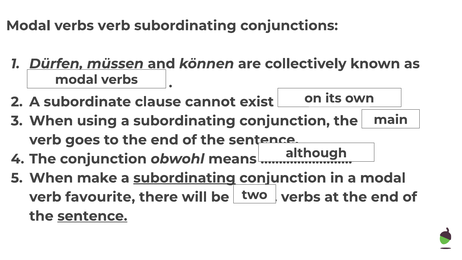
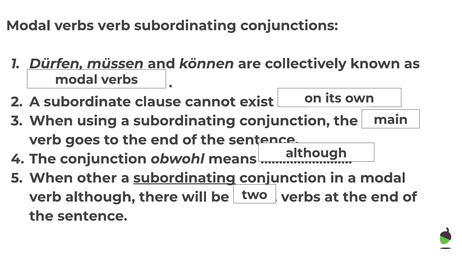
make: make -> other (97, 178)
verb favourite: favourite -> although (100, 197)
sentence underline: present -> none (92, 216)
